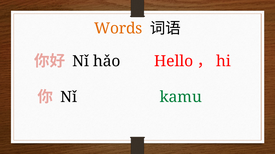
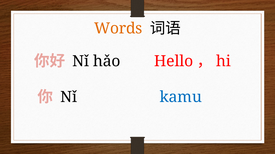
kamu colour: green -> blue (181, 98)
